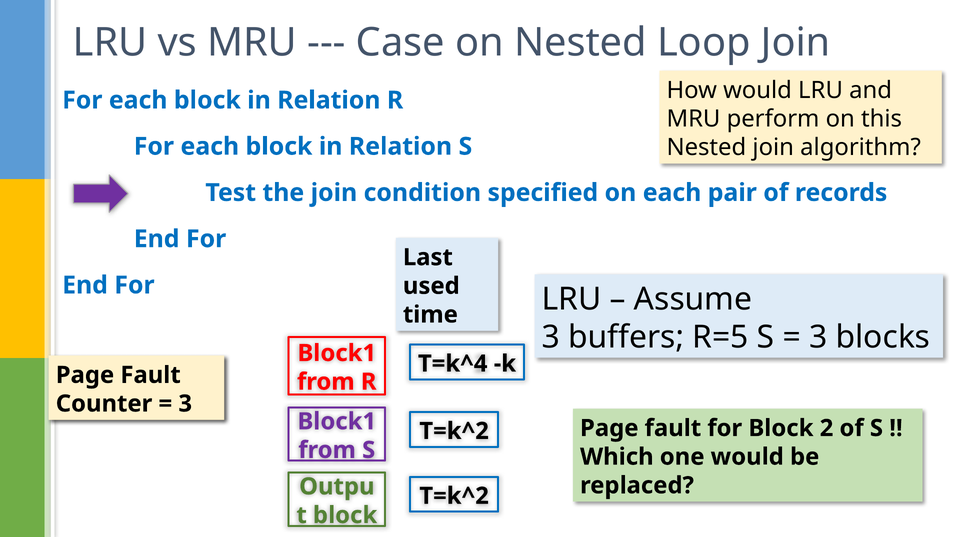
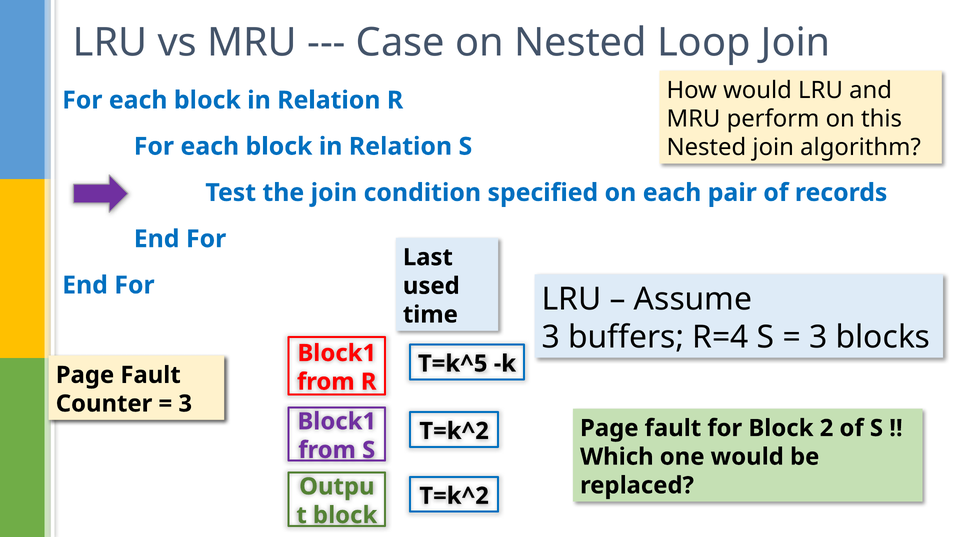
R=5: R=5 -> R=4 (721, 337)
T=k^4: T=k^4 -> T=k^5 (453, 364)
